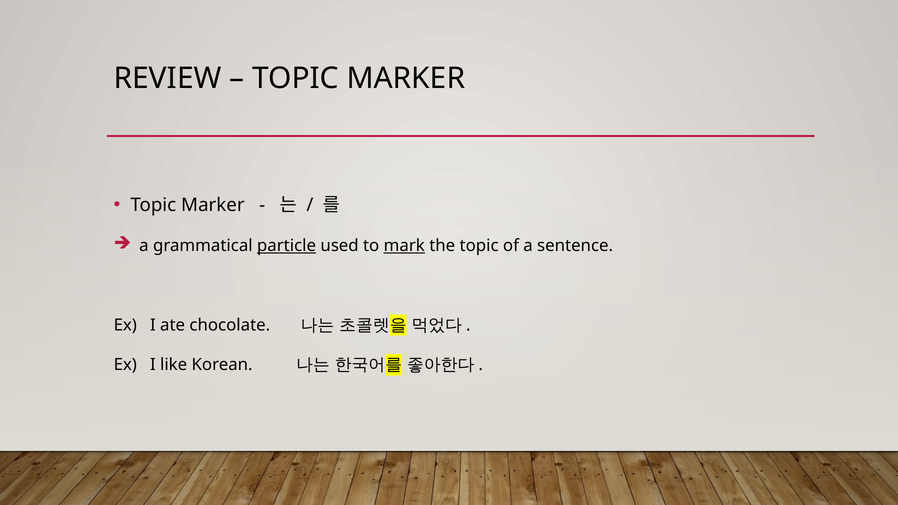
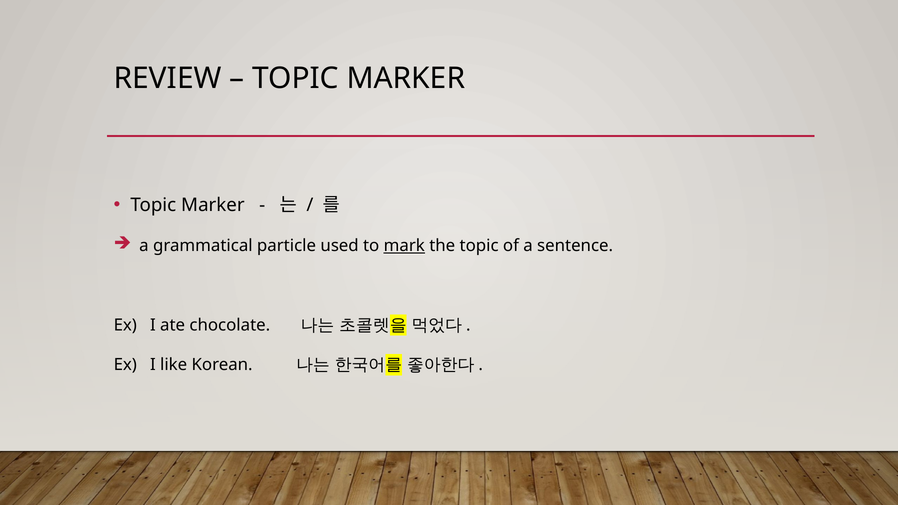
particle underline: present -> none (287, 246)
